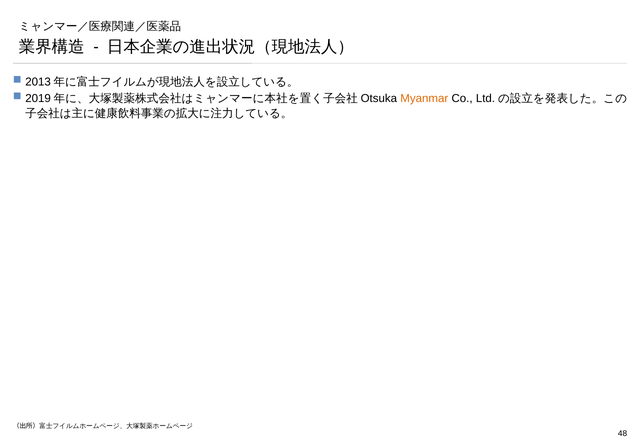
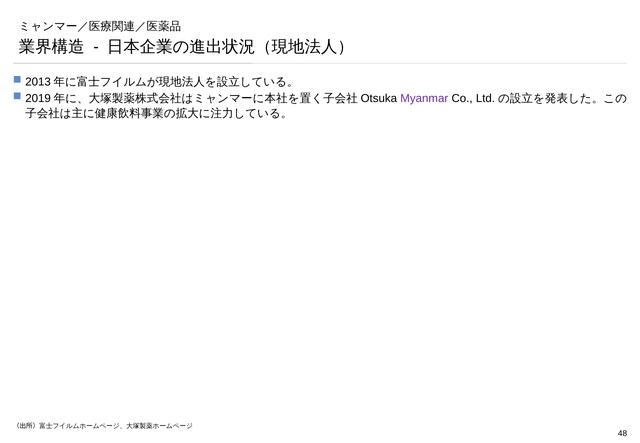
Myanmar colour: orange -> purple (424, 99)
